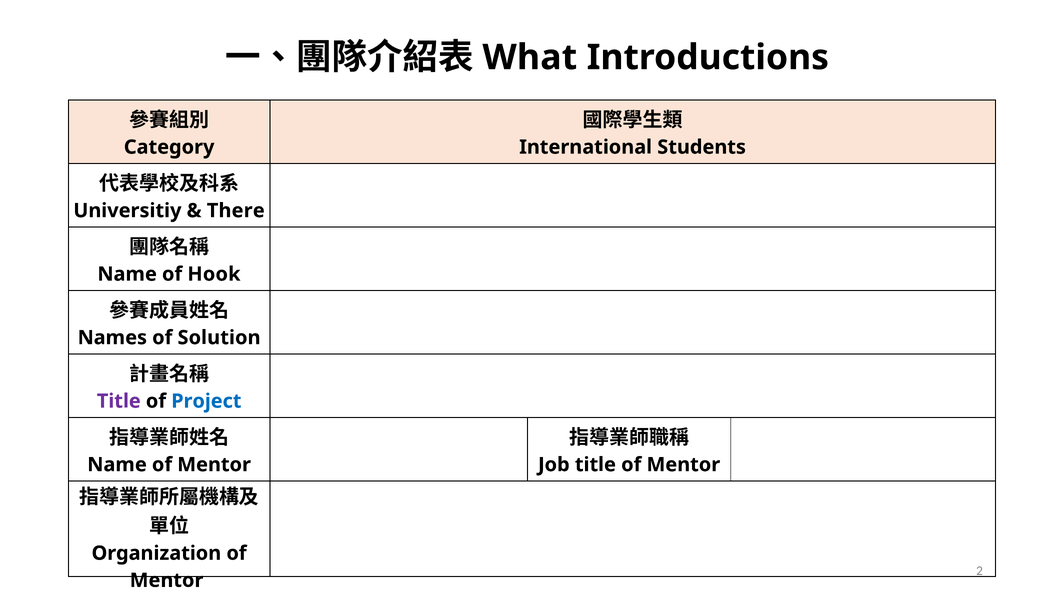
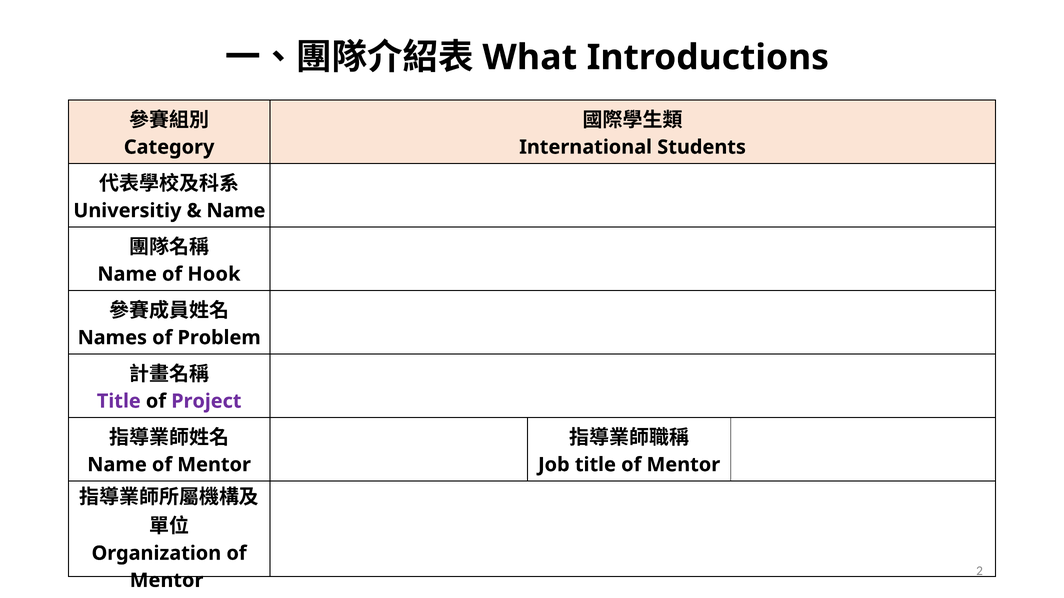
There: There -> Name (236, 211)
Solution: Solution -> Problem (219, 338)
Project colour: blue -> purple (206, 401)
